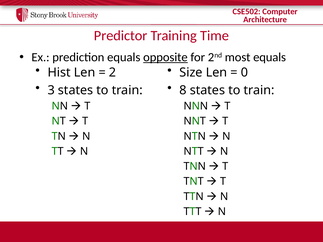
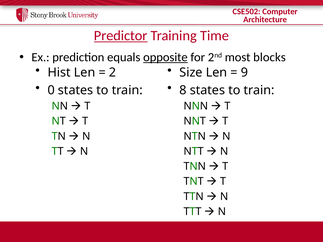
Predictor underline: none -> present (121, 36)
most equals: equals -> blocks (269, 57)
0: 0 -> 9 (244, 73)
3: 3 -> 0 (51, 90)
